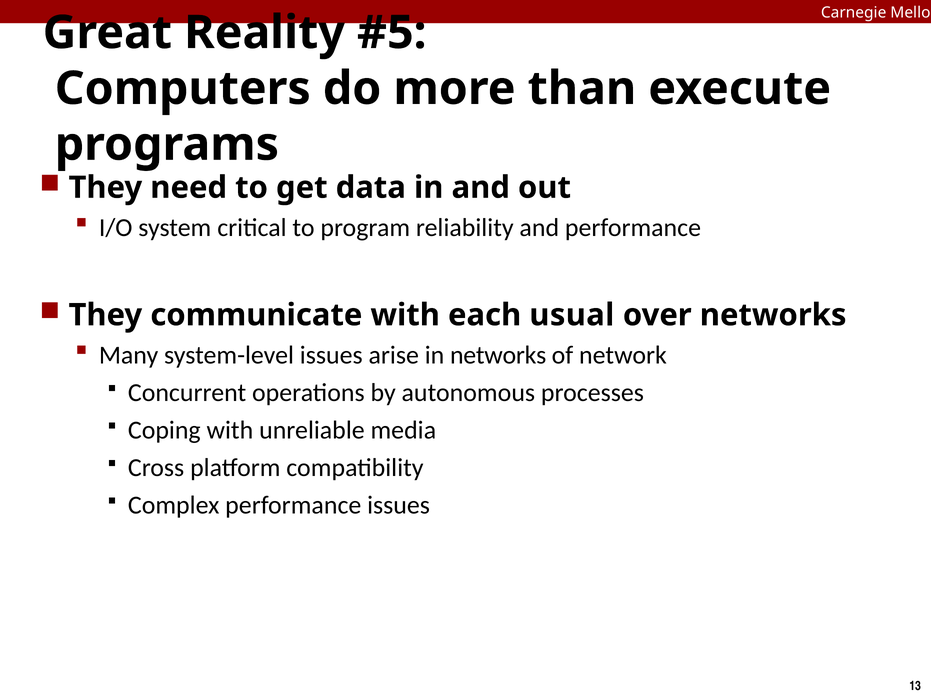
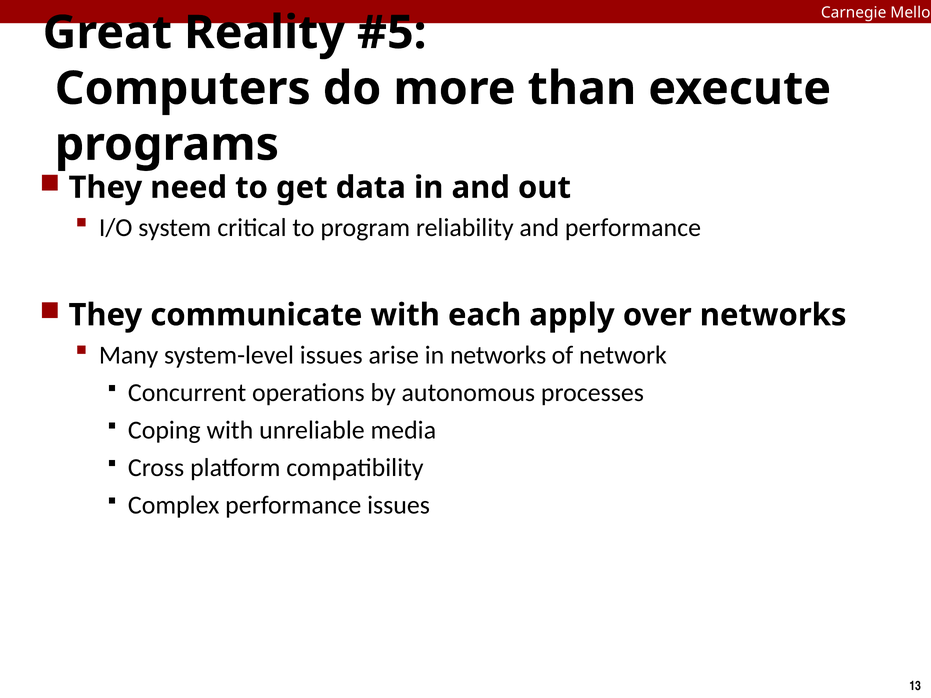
usual: usual -> apply (572, 315)
